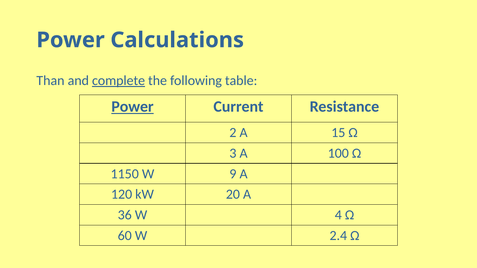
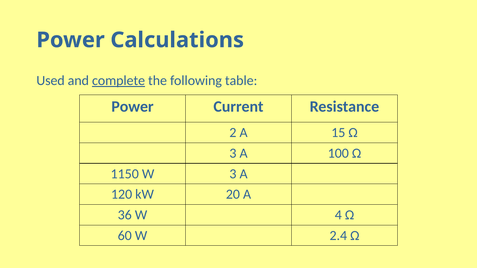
Than: Than -> Used (51, 81)
Power underline: present -> none (133, 107)
W 9: 9 -> 3 (233, 174)
